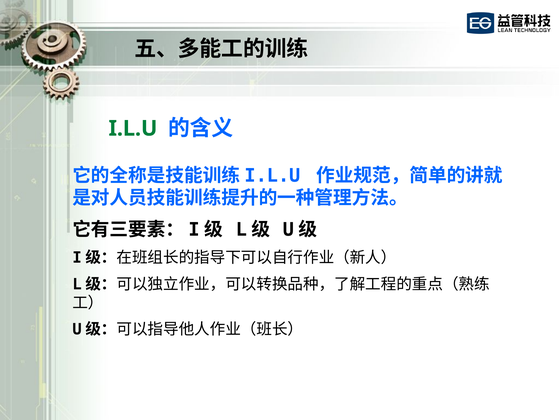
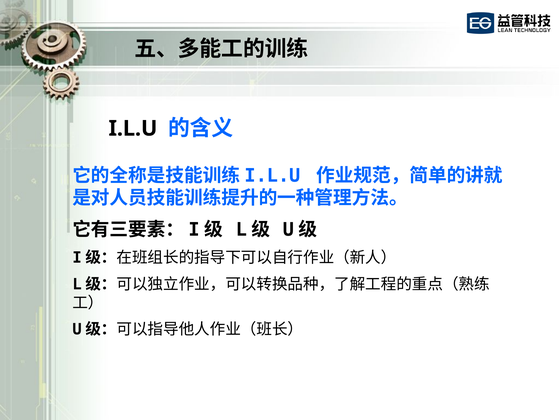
I.L.U colour: green -> black (133, 128)
